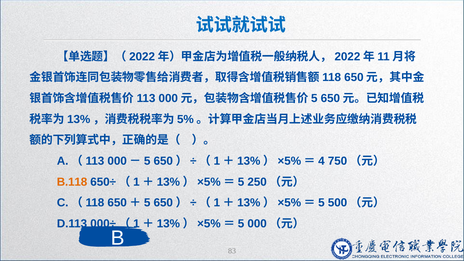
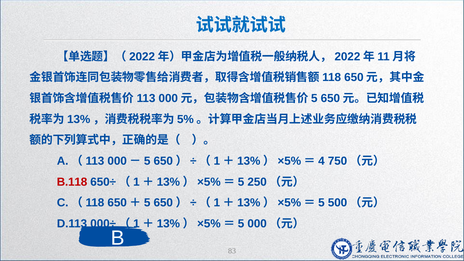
B.118 colour: orange -> red (72, 182)
